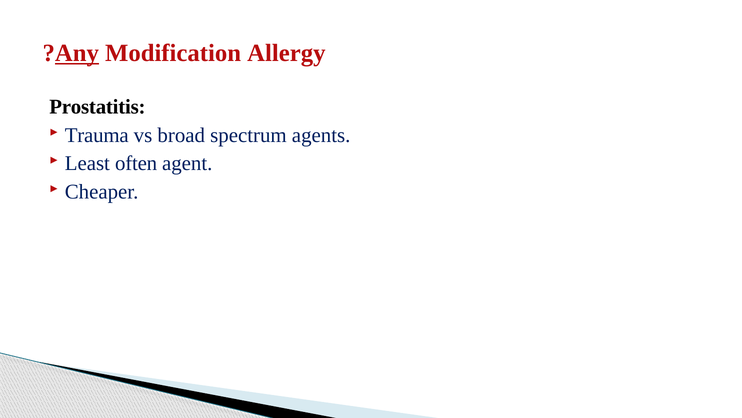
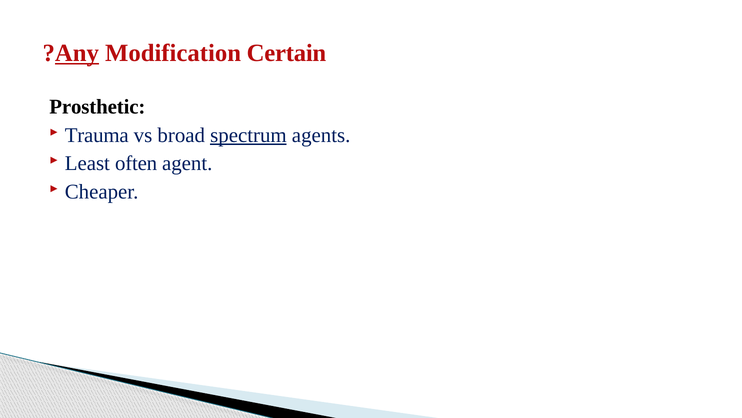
Allergy: Allergy -> Certain (286, 53)
Prostatitis: Prostatitis -> Prosthetic (97, 107)
spectrum underline: none -> present (248, 135)
